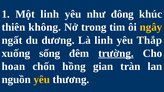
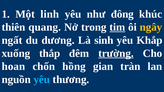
không: không -> quang (45, 27)
tim underline: none -> present (117, 27)
Là linh: linh -> sinh (104, 40)
Thắp: Thắp -> Khắp (149, 40)
sống: sống -> thắp (50, 53)
yêu colour: yellow -> light blue (42, 80)
